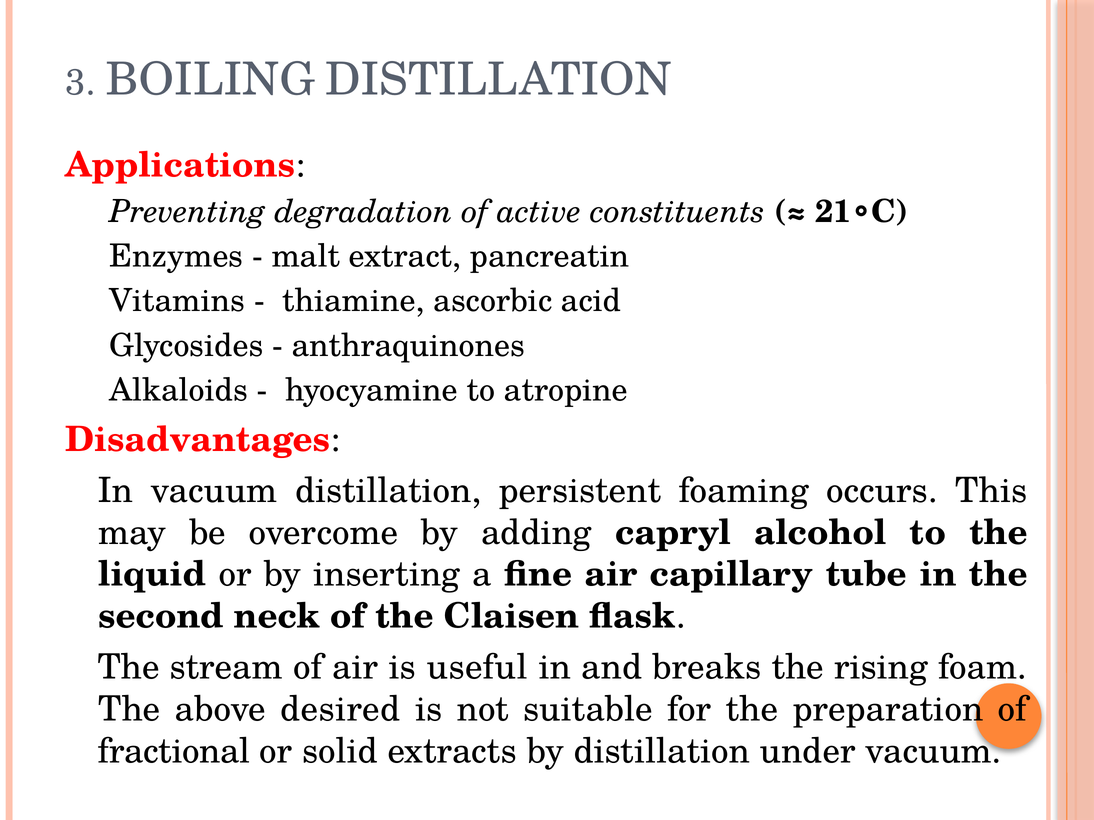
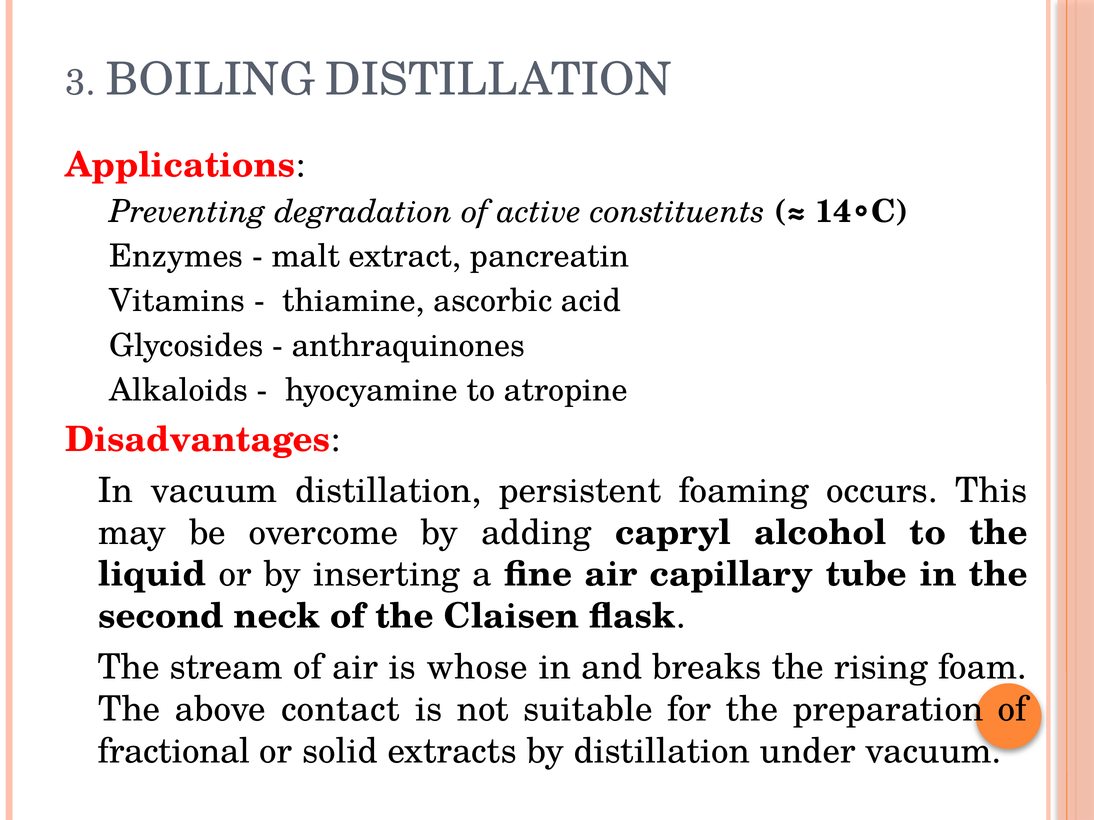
21◦C: 21◦C -> 14◦C (862, 212)
useful: useful -> whose (477, 668)
desired: desired -> contact (340, 710)
